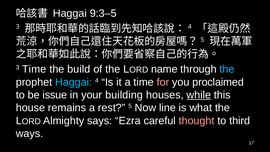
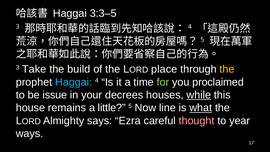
9:3–5: 9:3–5 -> 3:3–5 (103, 13)
3 Time: Time -> Take (34, 69)
name: name -> place (164, 69)
the colour: light blue -> yellow (227, 69)
for colour: pink -> light green (163, 82)
building: building -> decrees (124, 95)
rest: rest -> little (112, 108)
what underline: none -> present (201, 108)
third: third -> year (240, 121)
